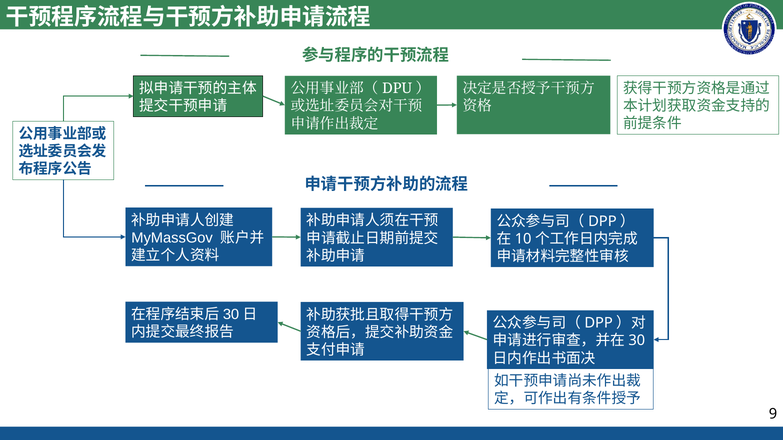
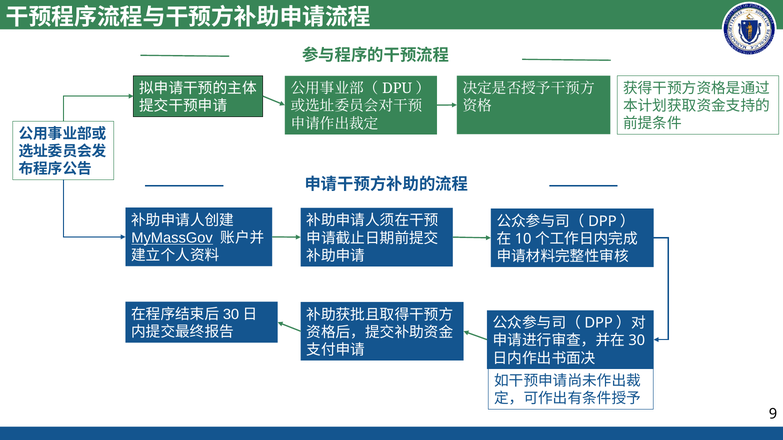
MyMassGov underline: none -> present (172, 238)
